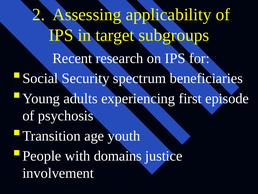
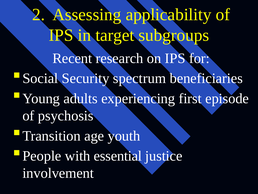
domains: domains -> essential (118, 156)
